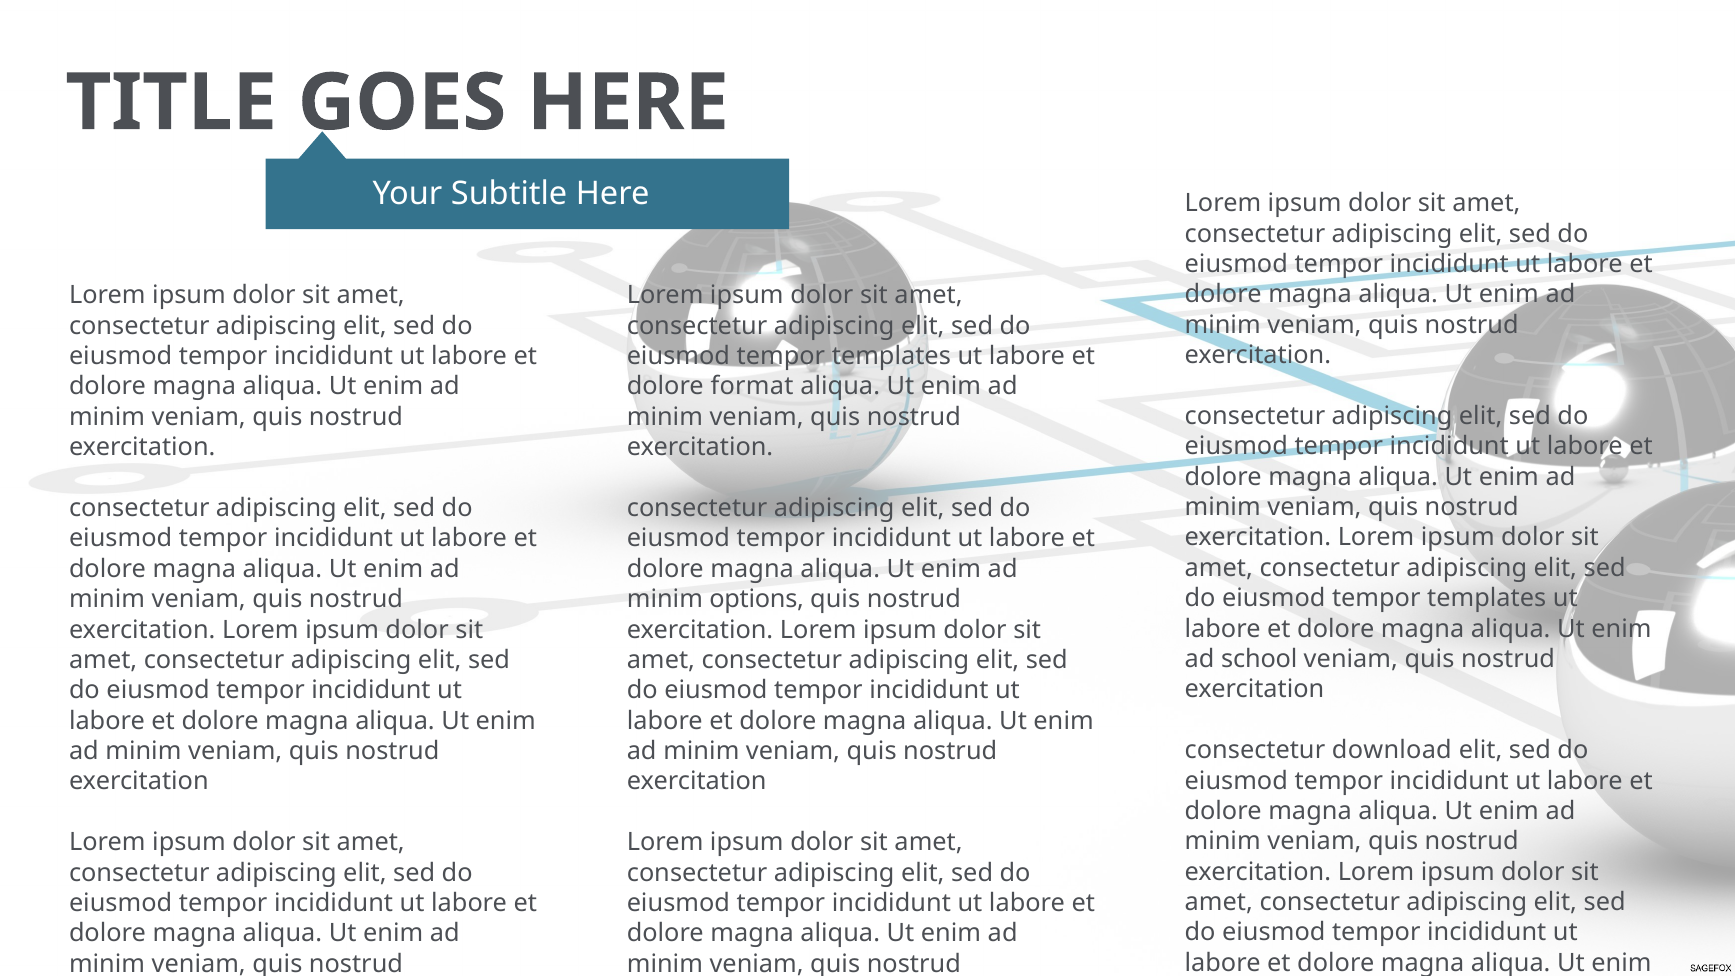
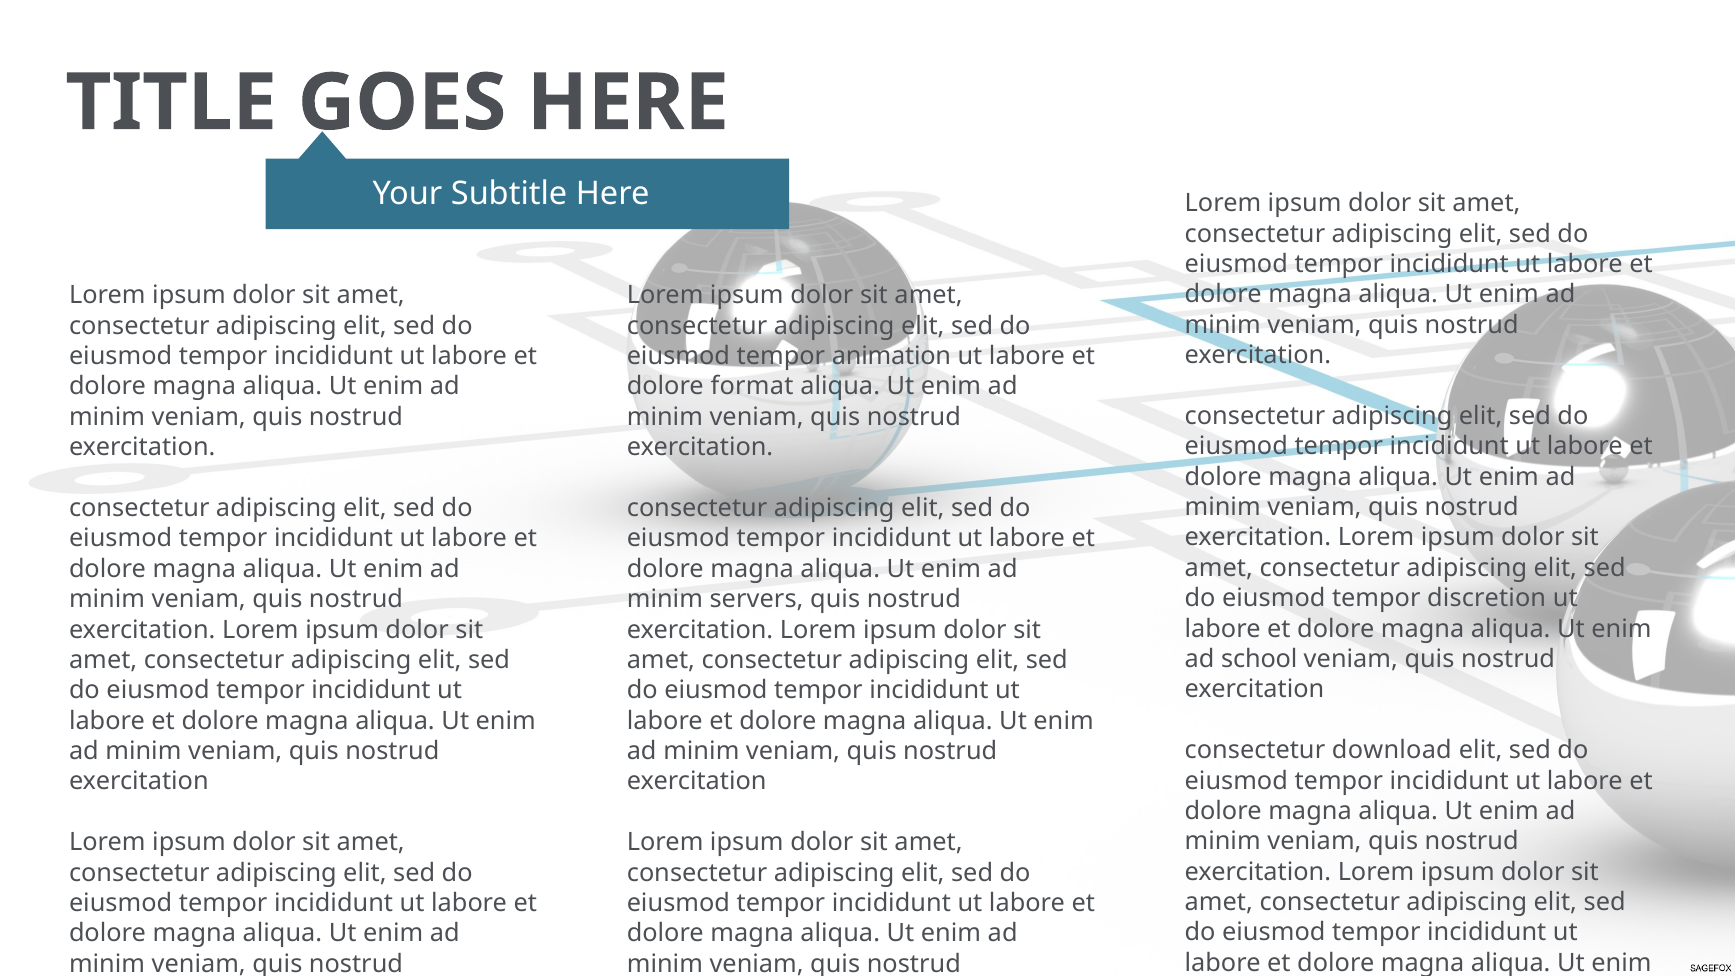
templates: templates -> animation (891, 356)
templates: templates -> discretion (1487, 598)
options: options -> servers (757, 599)
